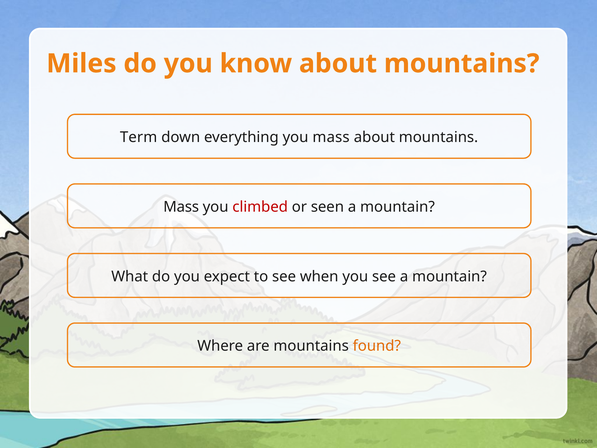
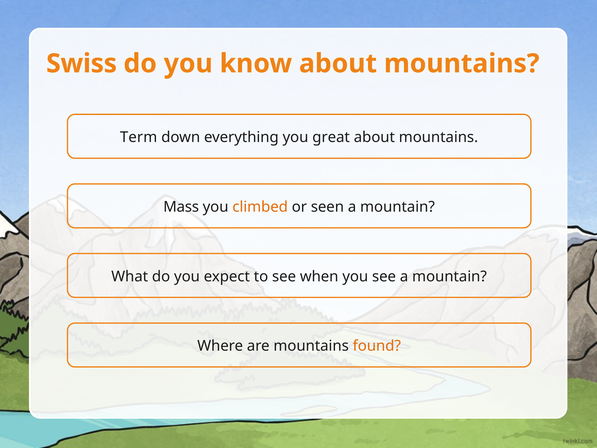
Miles: Miles -> Swiss (82, 64)
you mass: mass -> great (331, 137)
climbed colour: red -> orange (260, 207)
